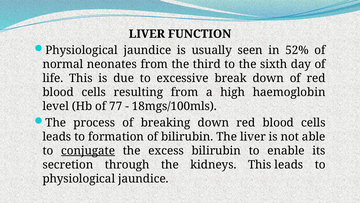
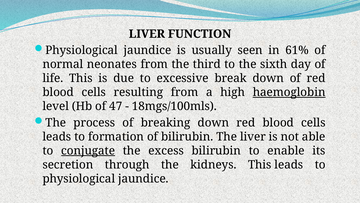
52%: 52% -> 61% (297, 50)
haemoglobin underline: none -> present (289, 92)
77: 77 -> 47 (116, 106)
